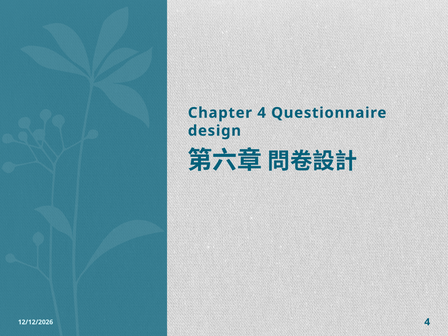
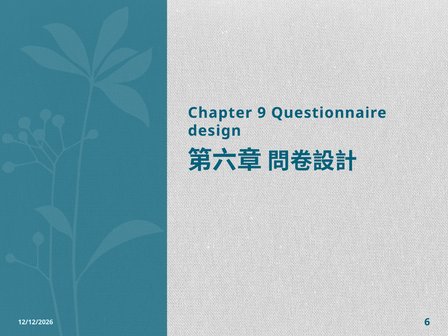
Chapter 4: 4 -> 9 (262, 113)
4: 4 -> 6 (427, 322)
